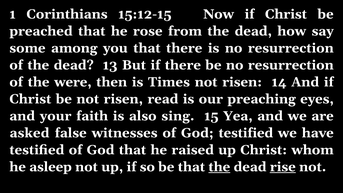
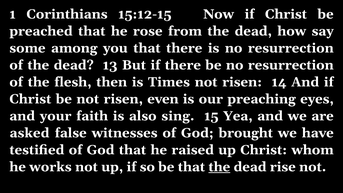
were: were -> flesh (73, 82)
read: read -> even (163, 99)
God testified: testified -> brought (246, 133)
asleep: asleep -> works (50, 167)
rise underline: present -> none (283, 167)
